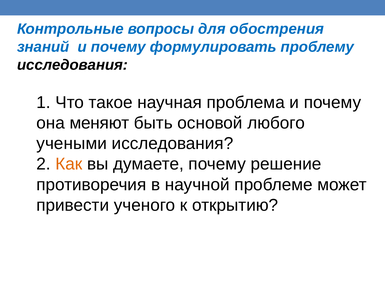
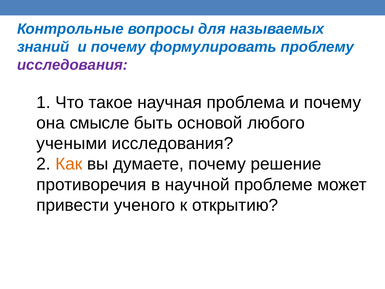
обострения: обострения -> называемых (277, 29)
исследования colour: black -> purple (73, 65)
меняют: меняют -> смысле (99, 123)
